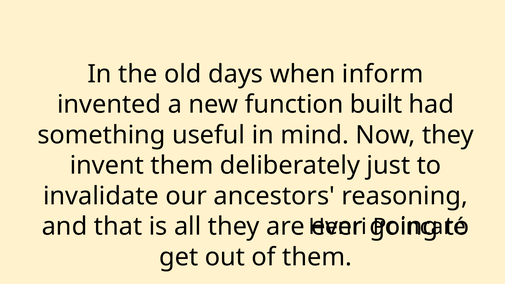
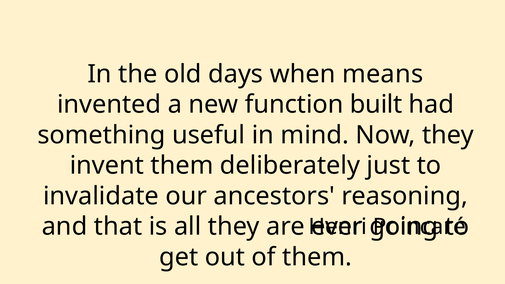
inform: inform -> means (383, 74)
